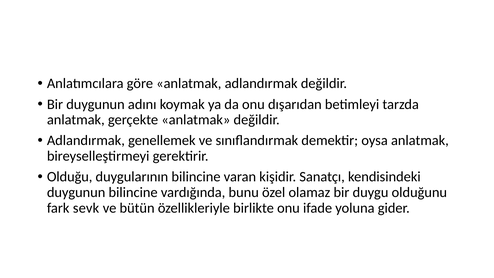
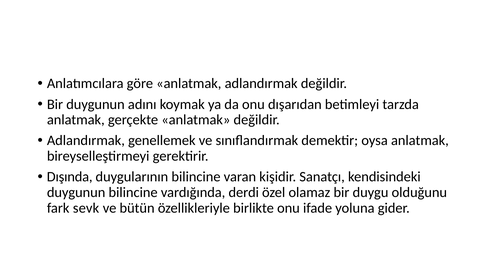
Olduğu: Olduğu -> Dışında (70, 177)
bunu: bunu -> derdi (244, 192)
